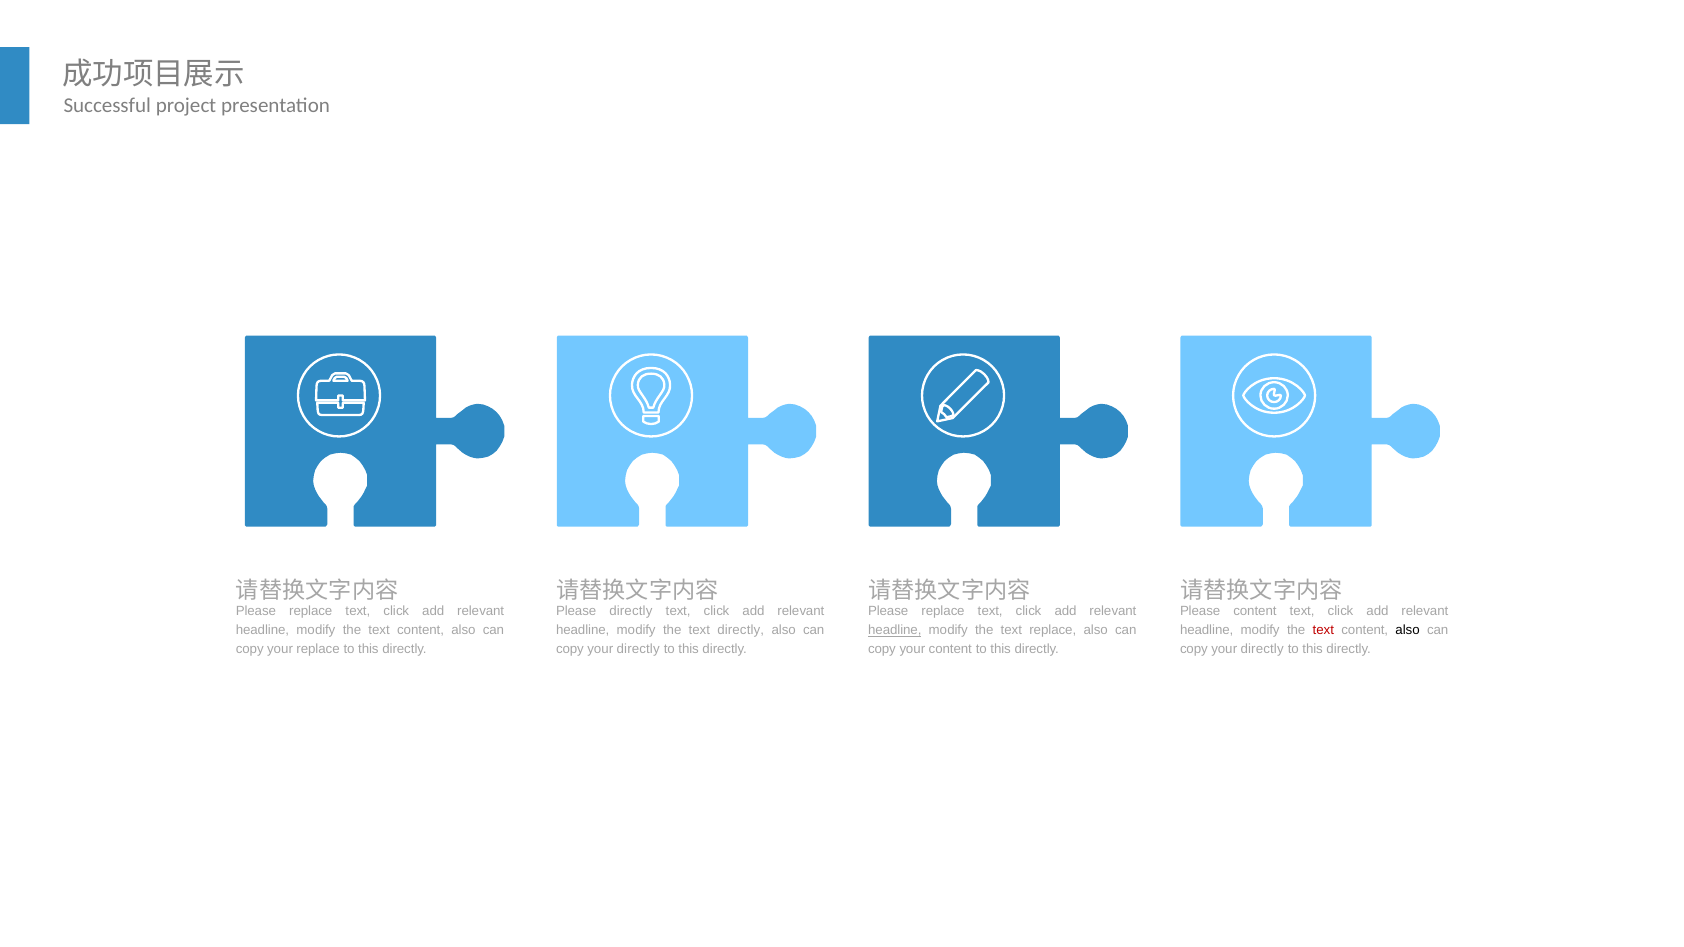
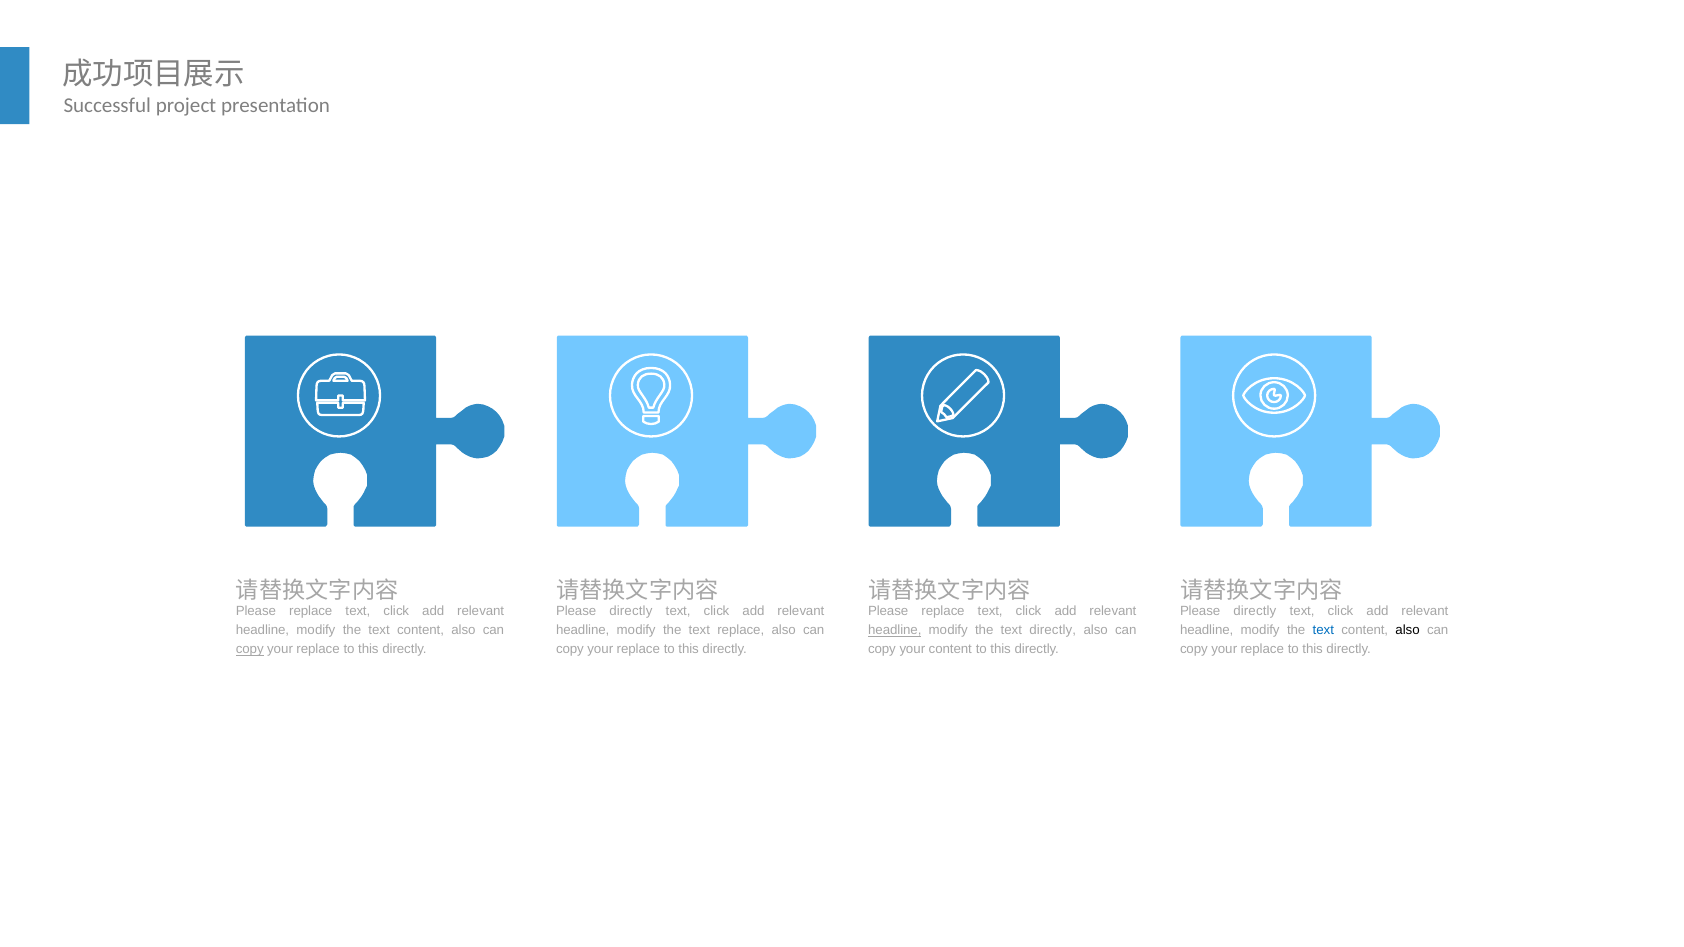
content: content -> directly (1255, 612)
text directly: directly -> replace (741, 631)
text replace: replace -> directly (1053, 631)
text colour: red -> blue (1323, 631)
copy underline: none -> present (250, 650)
directly: directly -> replace (638, 650)
directly: directly -> replace (1262, 650)
